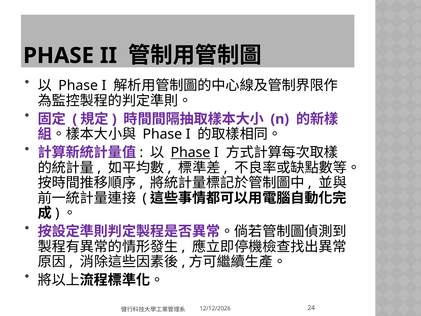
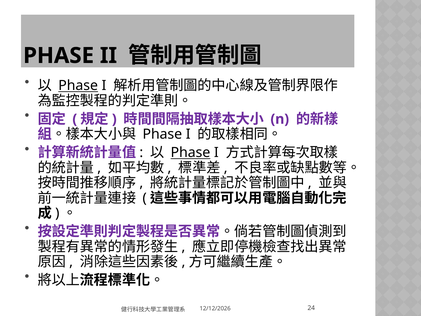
Phase underline: none -> present (78, 86)
